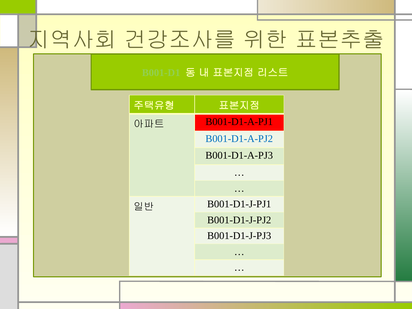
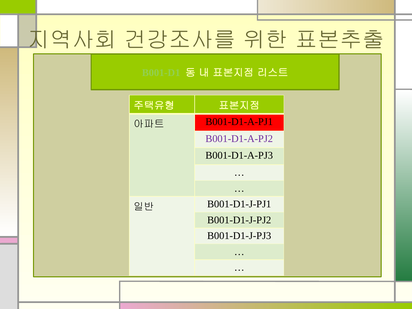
B001-D1-A-PJ2 colour: blue -> purple (239, 139)
